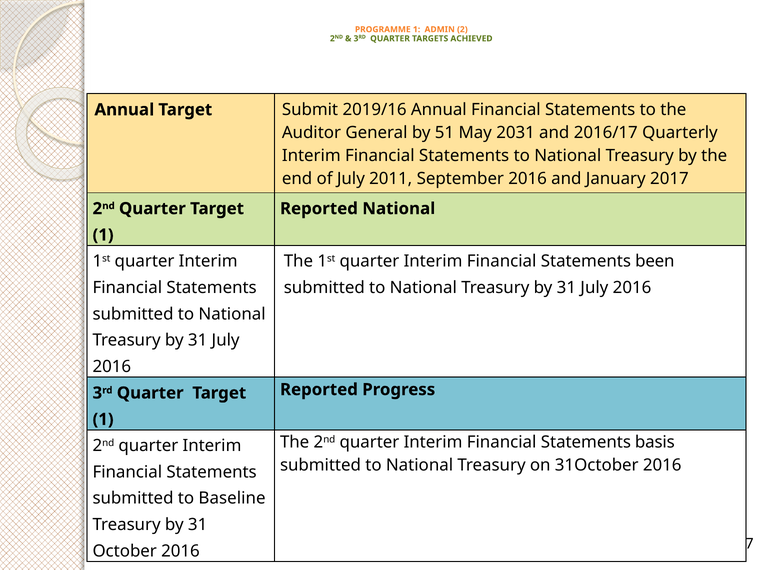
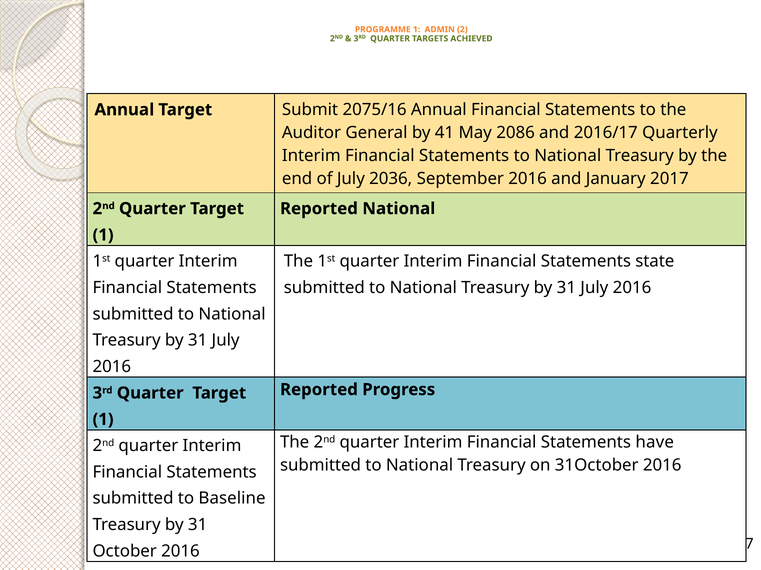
2019/16: 2019/16 -> 2075/16 (375, 110)
51: 51 -> 41 (445, 133)
2031: 2031 -> 2086 (516, 133)
2011: 2011 -> 2036 (391, 179)
been: been -> state (655, 262)
basis: basis -> have (655, 443)
